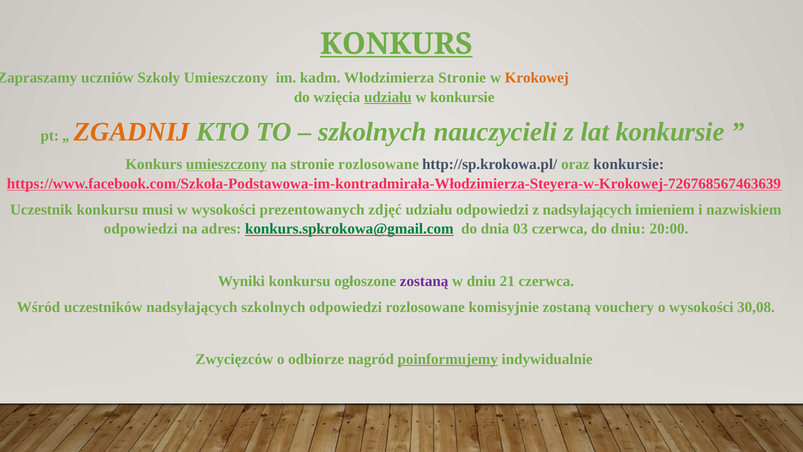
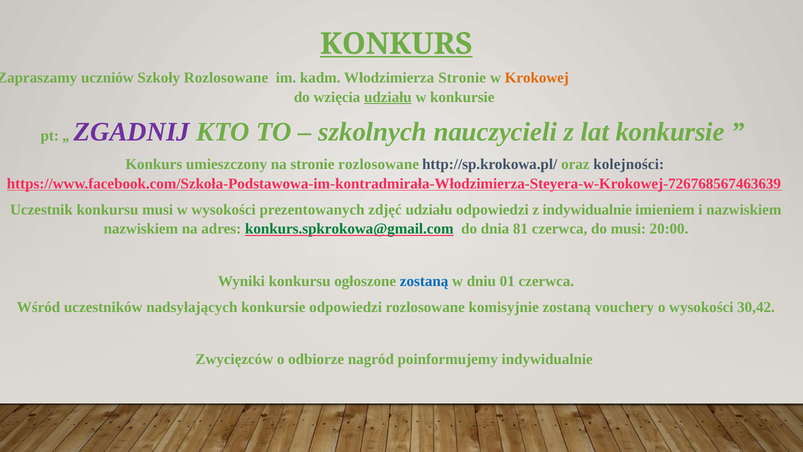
Szkoły Umieszczony: Umieszczony -> Rozlosowane (226, 78)
ZGADNIJ colour: orange -> purple (132, 132)
umieszczony underline: present -> none (227, 164)
oraz konkursie: konkursie -> kolejności (629, 164)
z nadsyłających: nadsyłających -> indywidualnie (587, 210)
odpowiedzi: odpowiedzi -> nazwiskiem (141, 229)
03: 03 -> 81 (520, 229)
do dniu: dniu -> musi (628, 229)
zostaną colour: purple -> blue (424, 281)
21: 21 -> 01 (507, 281)
nadsyłających szkolnych: szkolnych -> konkursie (273, 307)
30,08: 30,08 -> 30,42 (756, 307)
poinformujemy underline: present -> none (448, 359)
